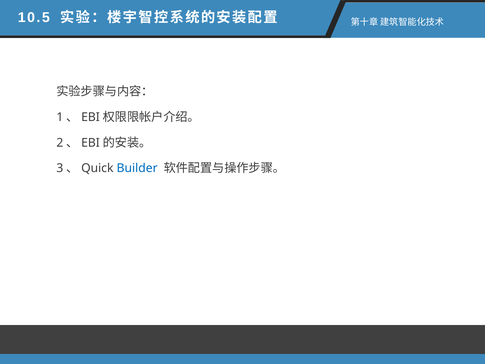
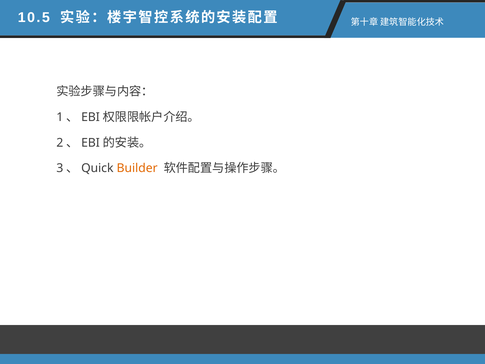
Builder colour: blue -> orange (137, 168)
